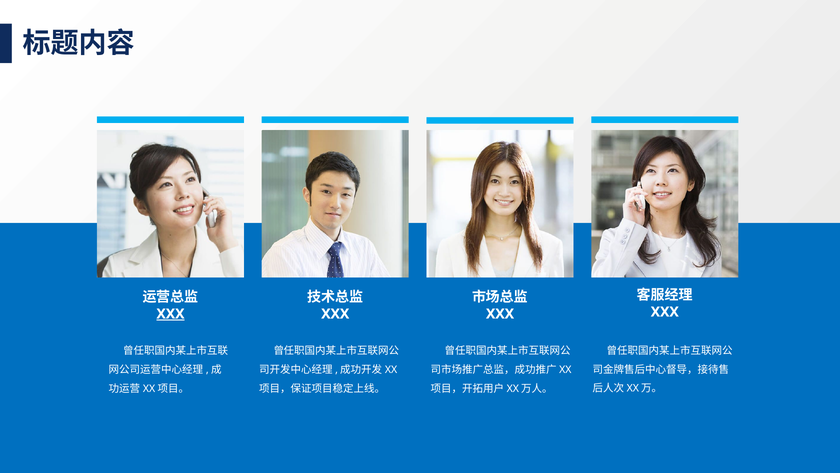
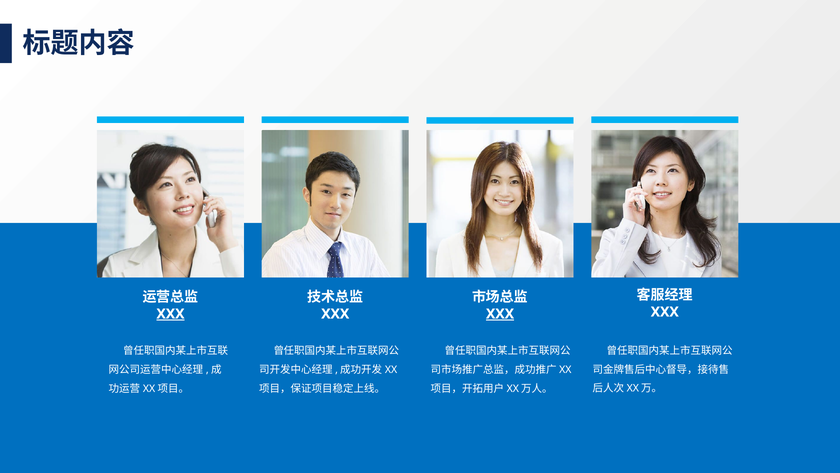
XXX underline: none -> present (500, 314)
